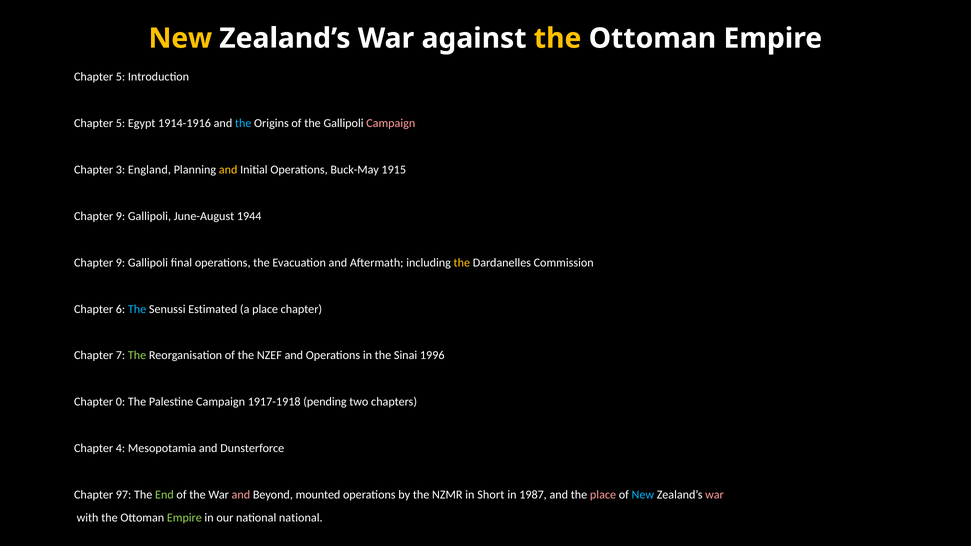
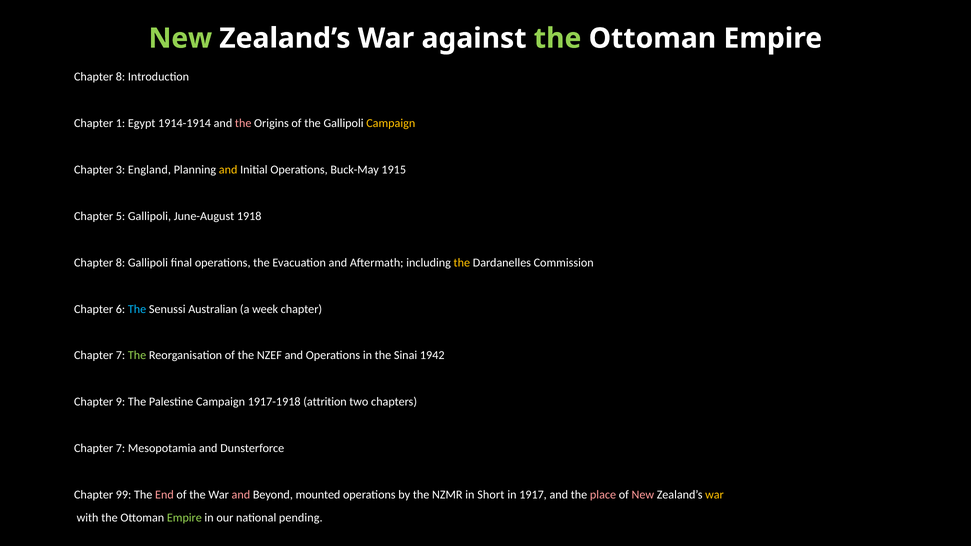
New colour: yellow -> light green (180, 38)
the colour: yellow -> light green (558, 38)
5: 5 -> 8 (121, 77)
5: 5 -> 1 (121, 123)
1914-1916: 1914-1916 -> 1914-1914 (185, 123)
the colour: light blue -> pink (243, 123)
Campaign colour: pink -> yellow (391, 123)
9: 9 -> 5 (121, 216)
1944: 1944 -> 1918 (249, 216)
9: 9 -> 8 (121, 263)
Estimated: Estimated -> Australian (213, 309)
a place: place -> week (265, 309)
1996: 1996 -> 1942 (432, 356)
0: 0 -> 9 (121, 402)
pending: pending -> attrition (325, 402)
4: 4 -> 7 (121, 448)
97: 97 -> 99 (124, 495)
End colour: light green -> pink (164, 495)
1987: 1987 -> 1917 (533, 495)
New colour: light blue -> pink (643, 495)
war colour: pink -> yellow (714, 495)
national national: national -> pending (301, 518)
